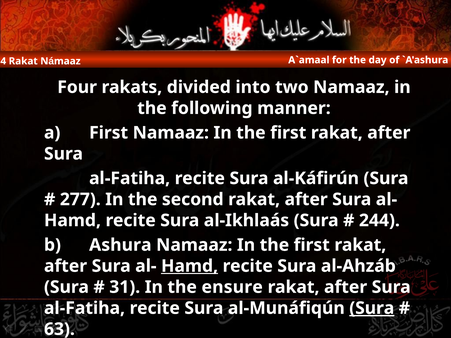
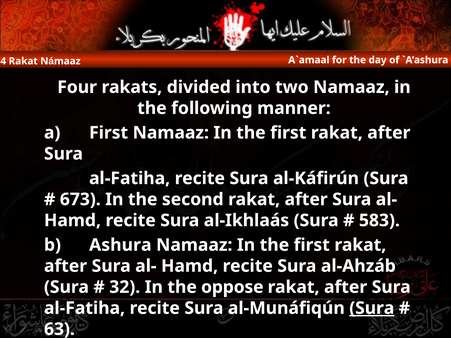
277: 277 -> 673 (80, 200)
244: 244 -> 583 (379, 221)
Hamd underline: present -> none (190, 266)
31: 31 -> 32 (125, 287)
ensure: ensure -> oppose (232, 287)
